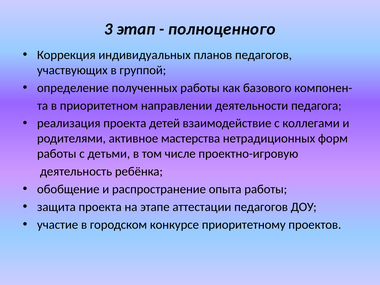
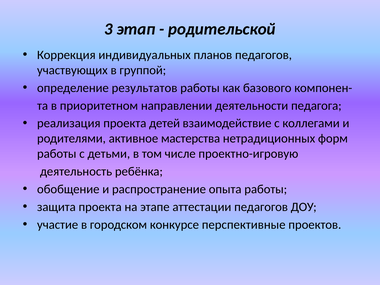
полноценного: полноценного -> родительской (222, 29)
полученных: полученных -> результатов (145, 88)
приоритетному: приоритетному -> перспективные (244, 225)
